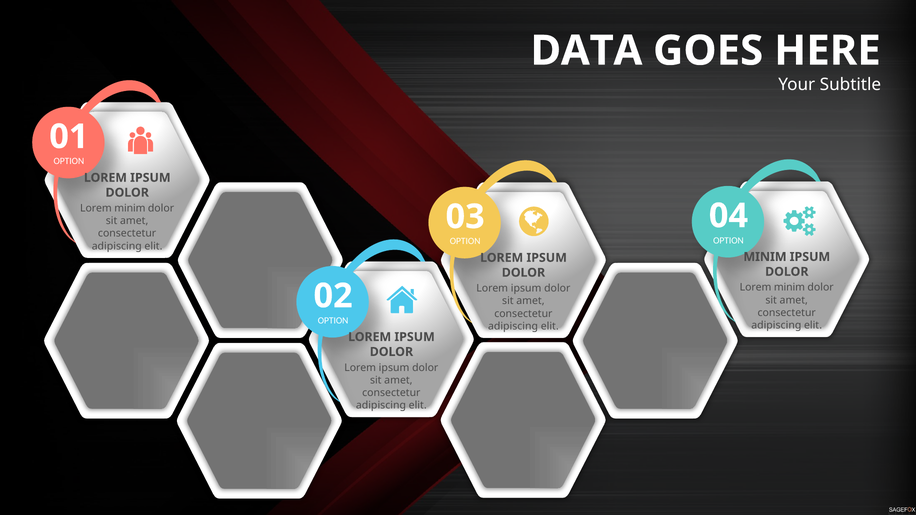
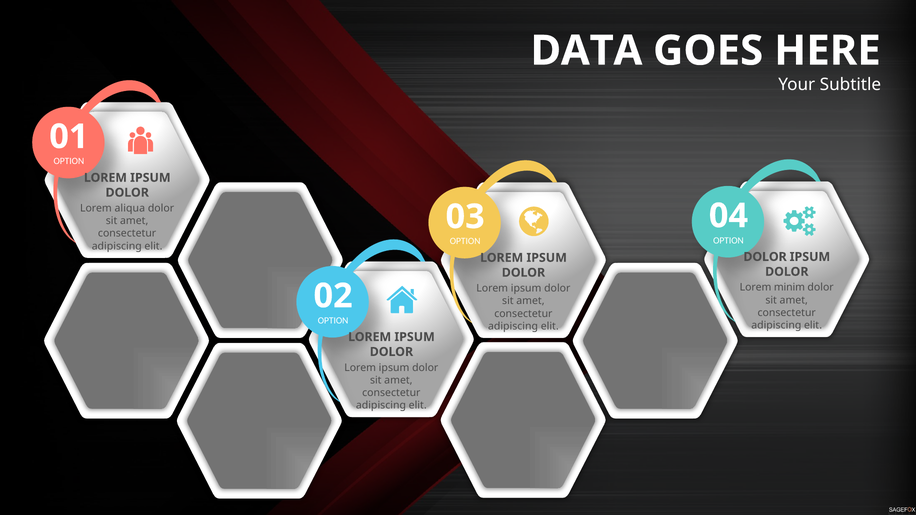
minim: minim -> aliqua (130, 208)
MINIM: MINIM -> DOLOR (765, 257)
